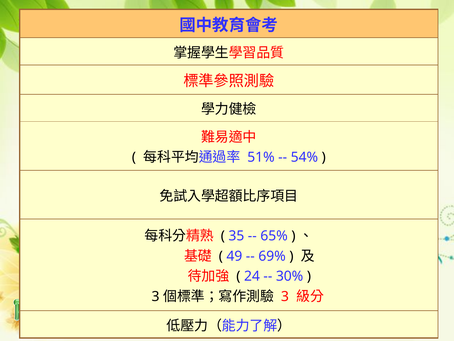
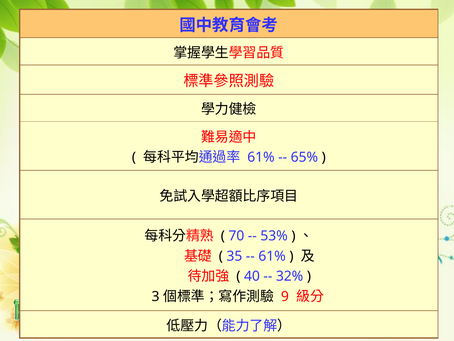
51%: 51% -> 61% (261, 157)
54%: 54% -> 65% (304, 157)
35: 35 -> 70 (236, 236)
65%: 65% -> 53% (274, 236)
49: 49 -> 35 (234, 256)
69%: 69% -> 61% (272, 256)
24: 24 -> 40 (252, 276)
30%: 30% -> 32% (290, 276)
3: 3 -> 9 (285, 296)
